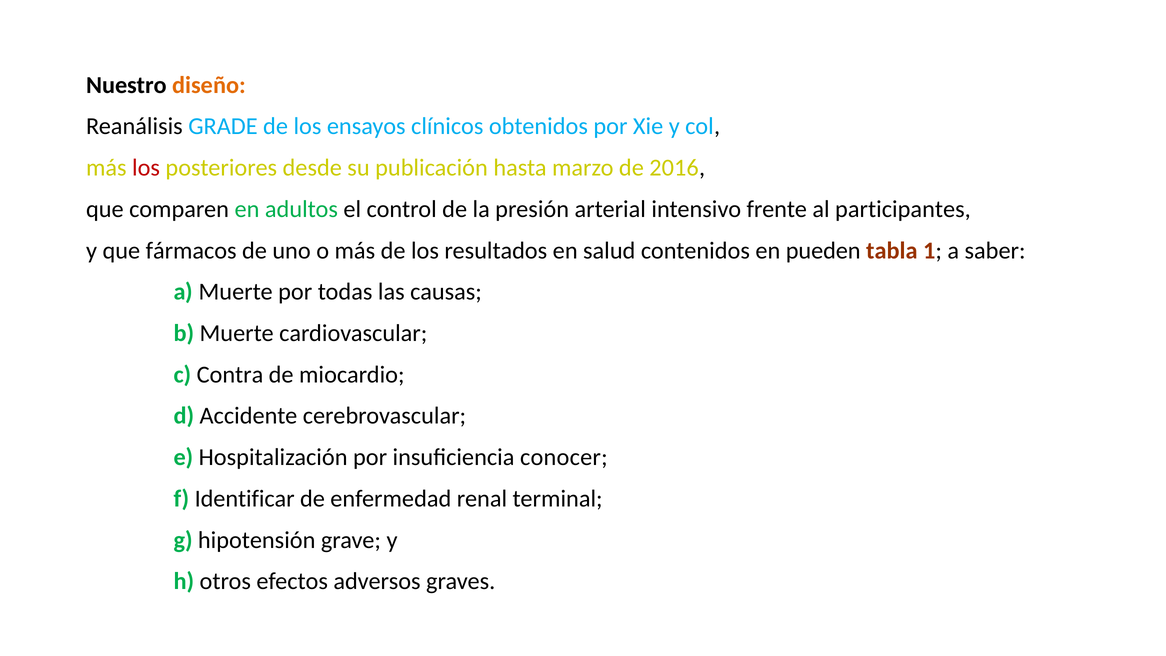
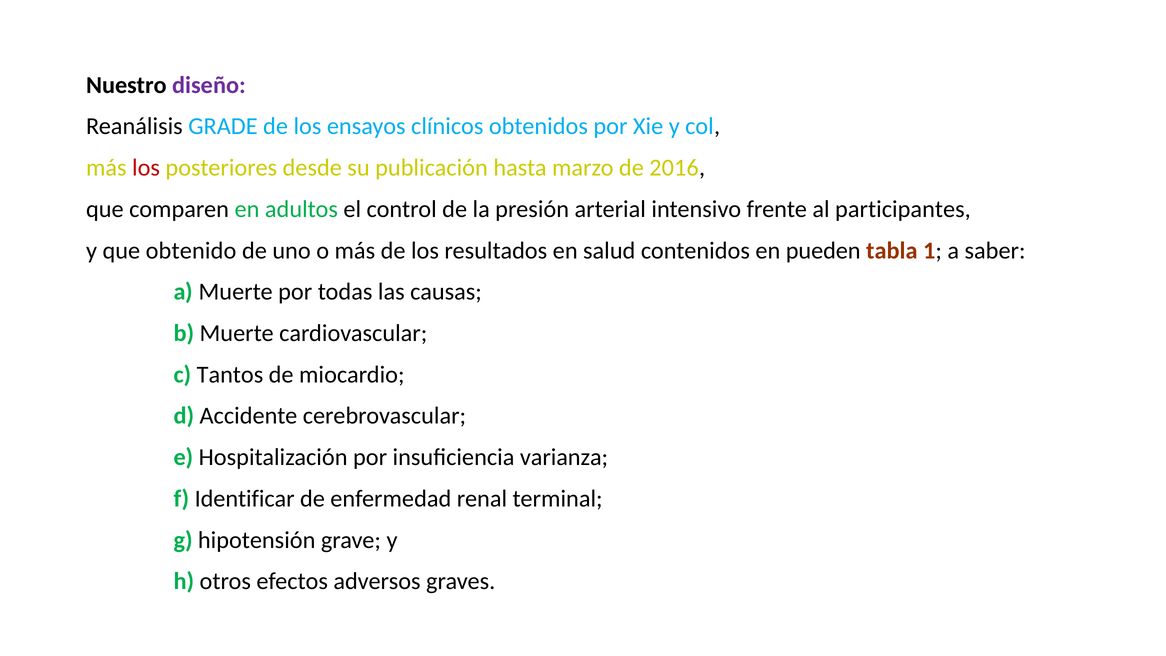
diseño colour: orange -> purple (209, 85)
fármacos: fármacos -> obtenido (191, 250)
Contra: Contra -> Tantos (230, 375)
conocer: conocer -> varianza (564, 457)
